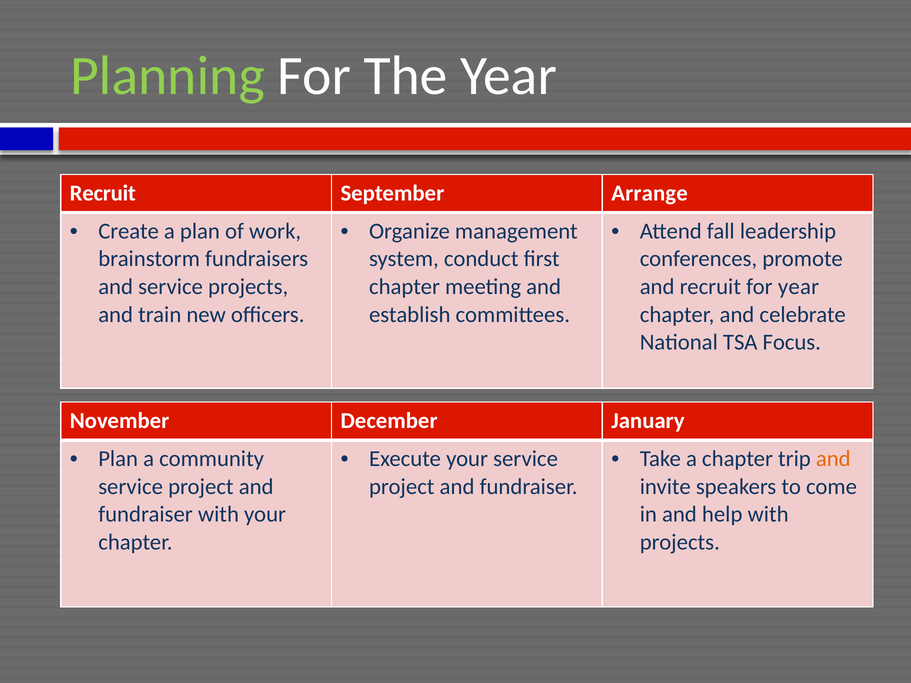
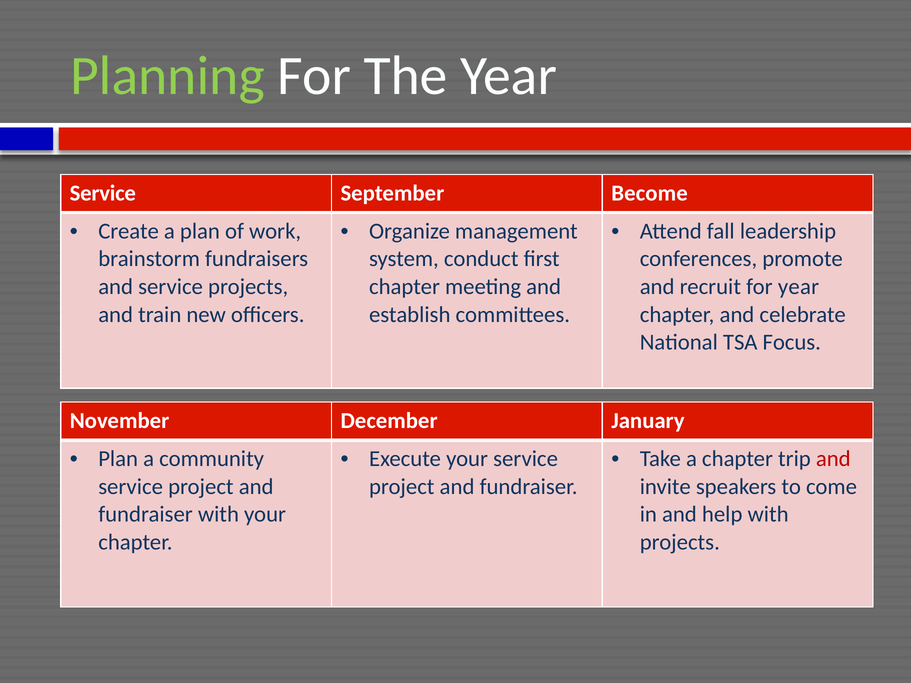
Recruit: Recruit -> Service (103, 193)
Arrange: Arrange -> Become (650, 193)
and colour: orange -> red (833, 459)
